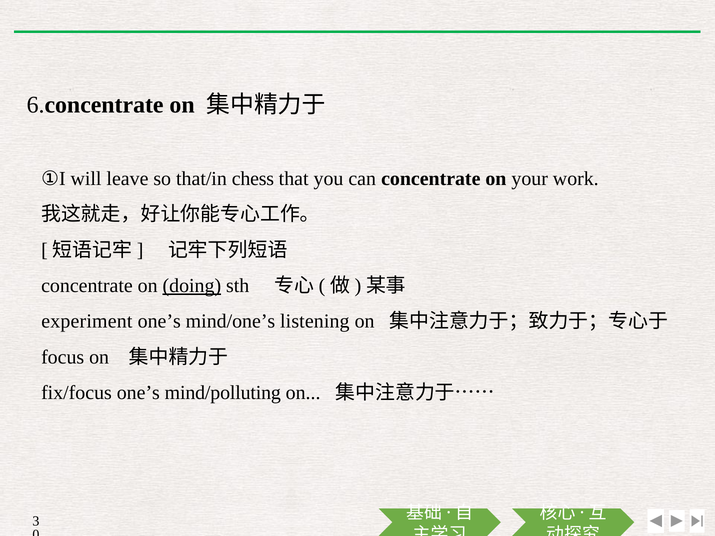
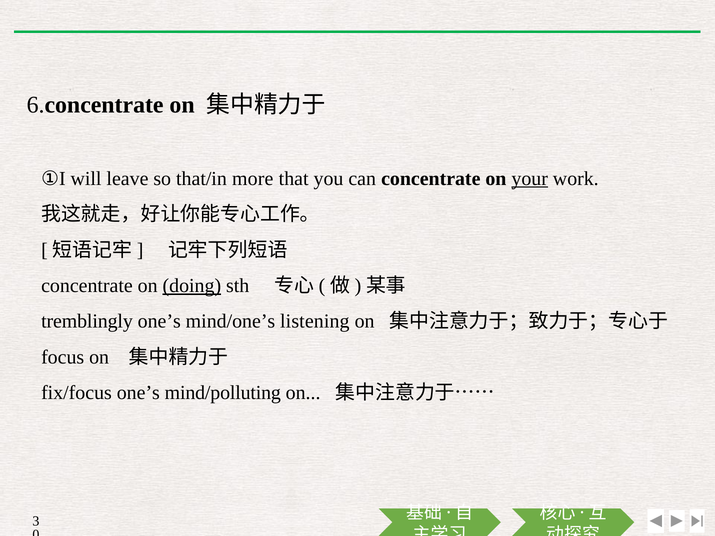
chess: chess -> more (253, 179)
your underline: none -> present (530, 179)
experiment: experiment -> tremblingly (87, 322)
